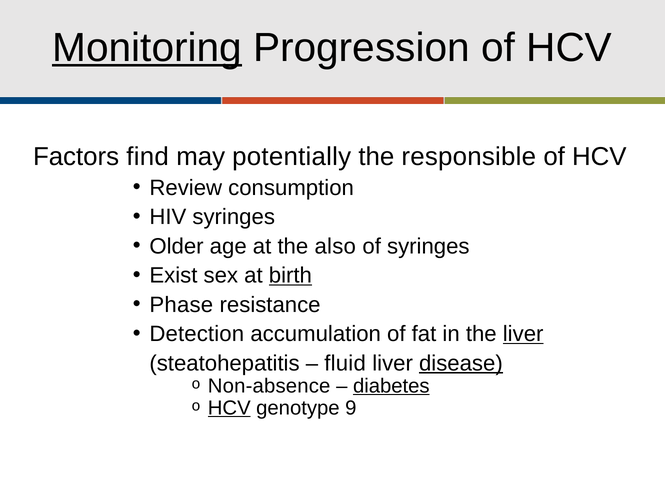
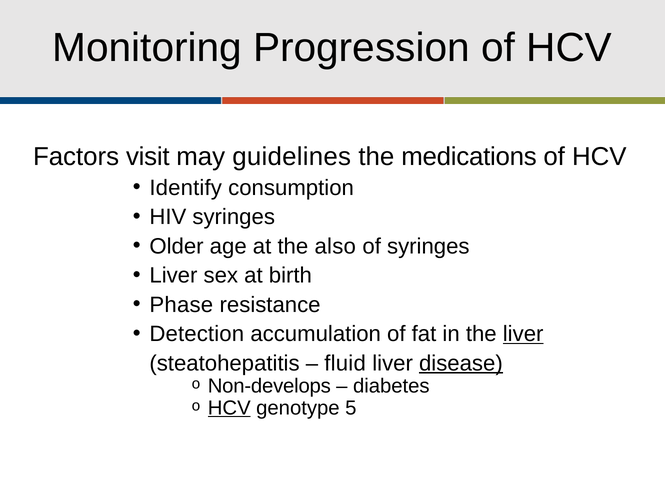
Monitoring underline: present -> none (147, 48)
find: find -> visit (148, 156)
potentially: potentially -> guidelines (292, 156)
responsible: responsible -> medications (469, 156)
Review: Review -> Identify (186, 188)
Exist: Exist -> Liver (173, 275)
birth underline: present -> none (290, 275)
Non-absence: Non-absence -> Non-develops (269, 386)
diabetes underline: present -> none (391, 386)
9: 9 -> 5 (351, 408)
